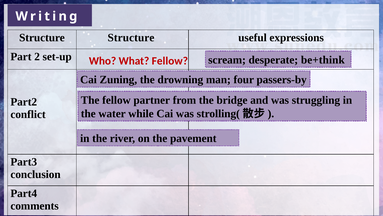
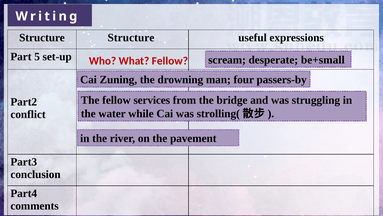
2: 2 -> 5 (37, 56)
be+think: be+think -> be+small (323, 60)
partner: partner -> services (152, 100)
